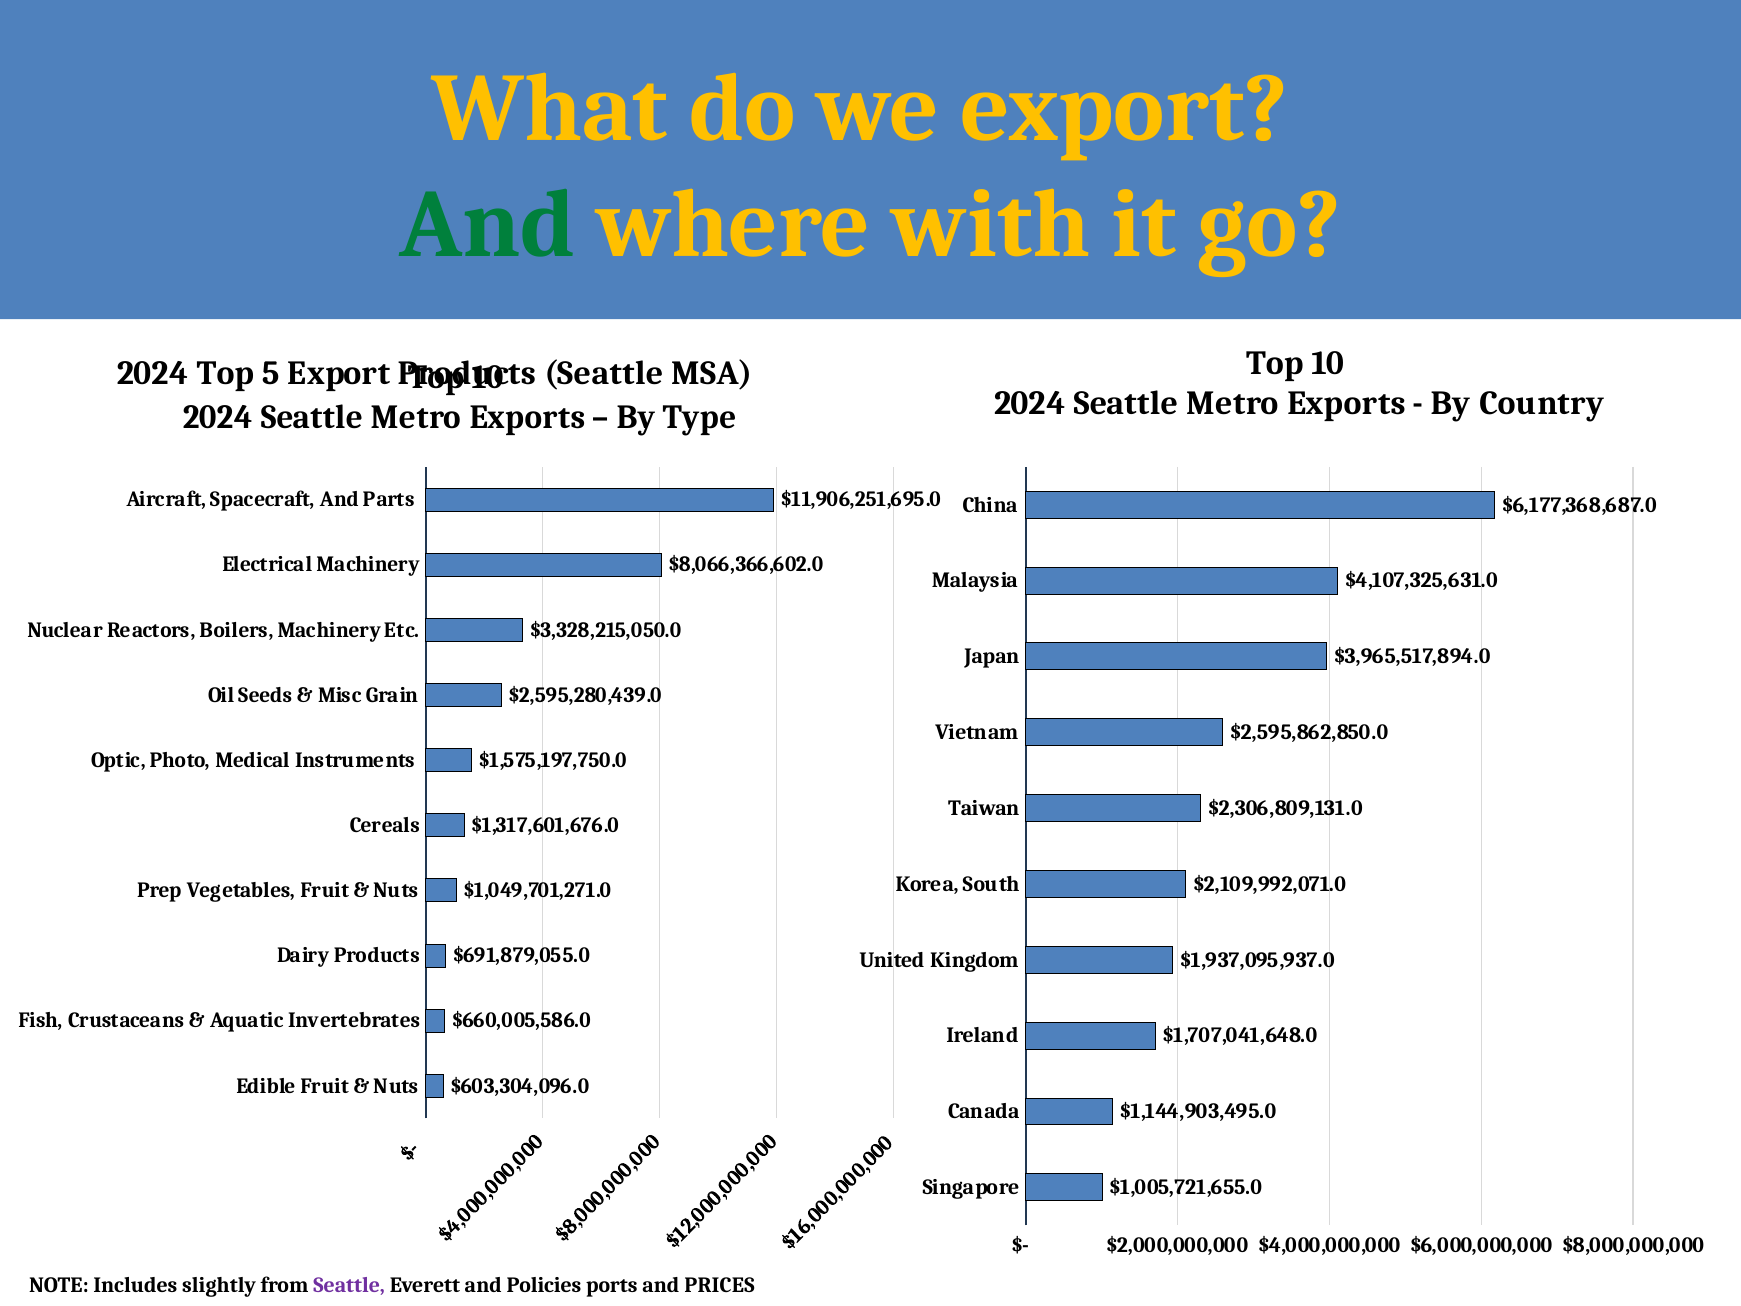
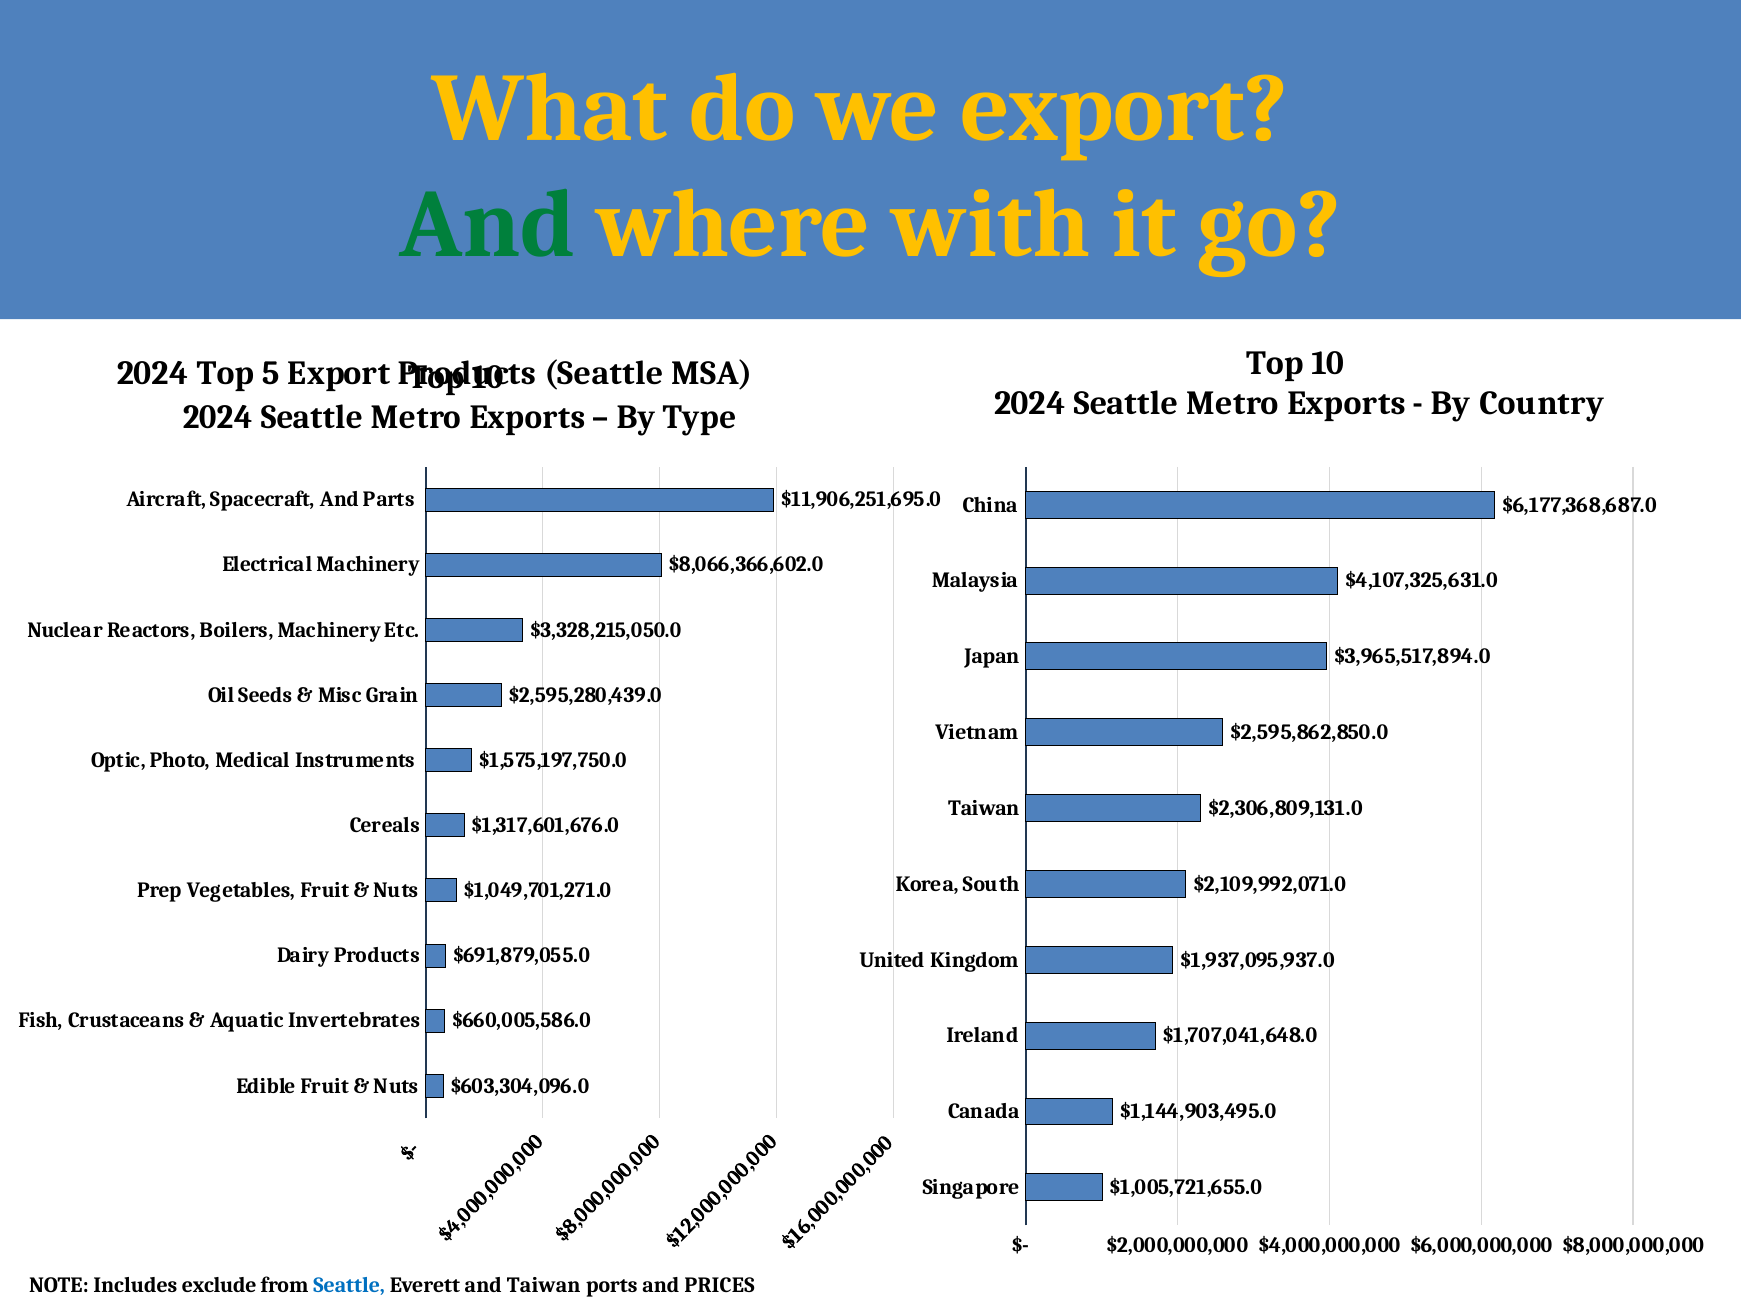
slightly: slightly -> exclude (219, 1285)
Seattle colour: purple -> blue (349, 1285)
and Policies: Policies -> Taiwan (544, 1285)
